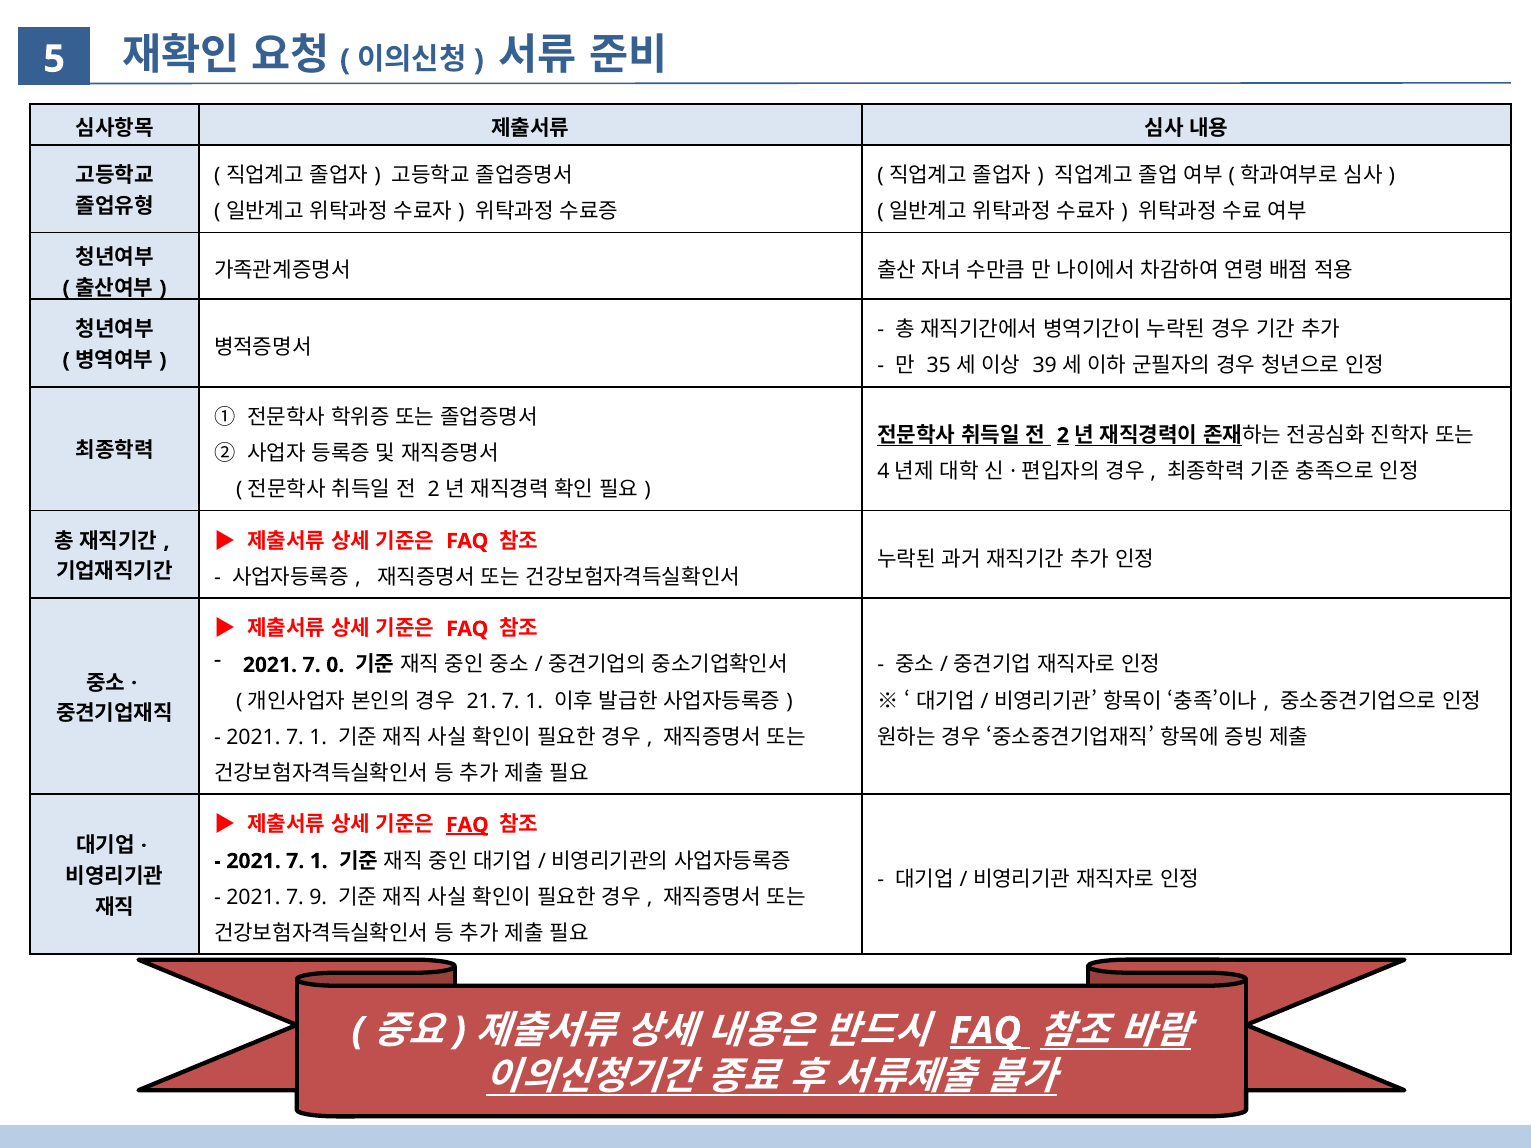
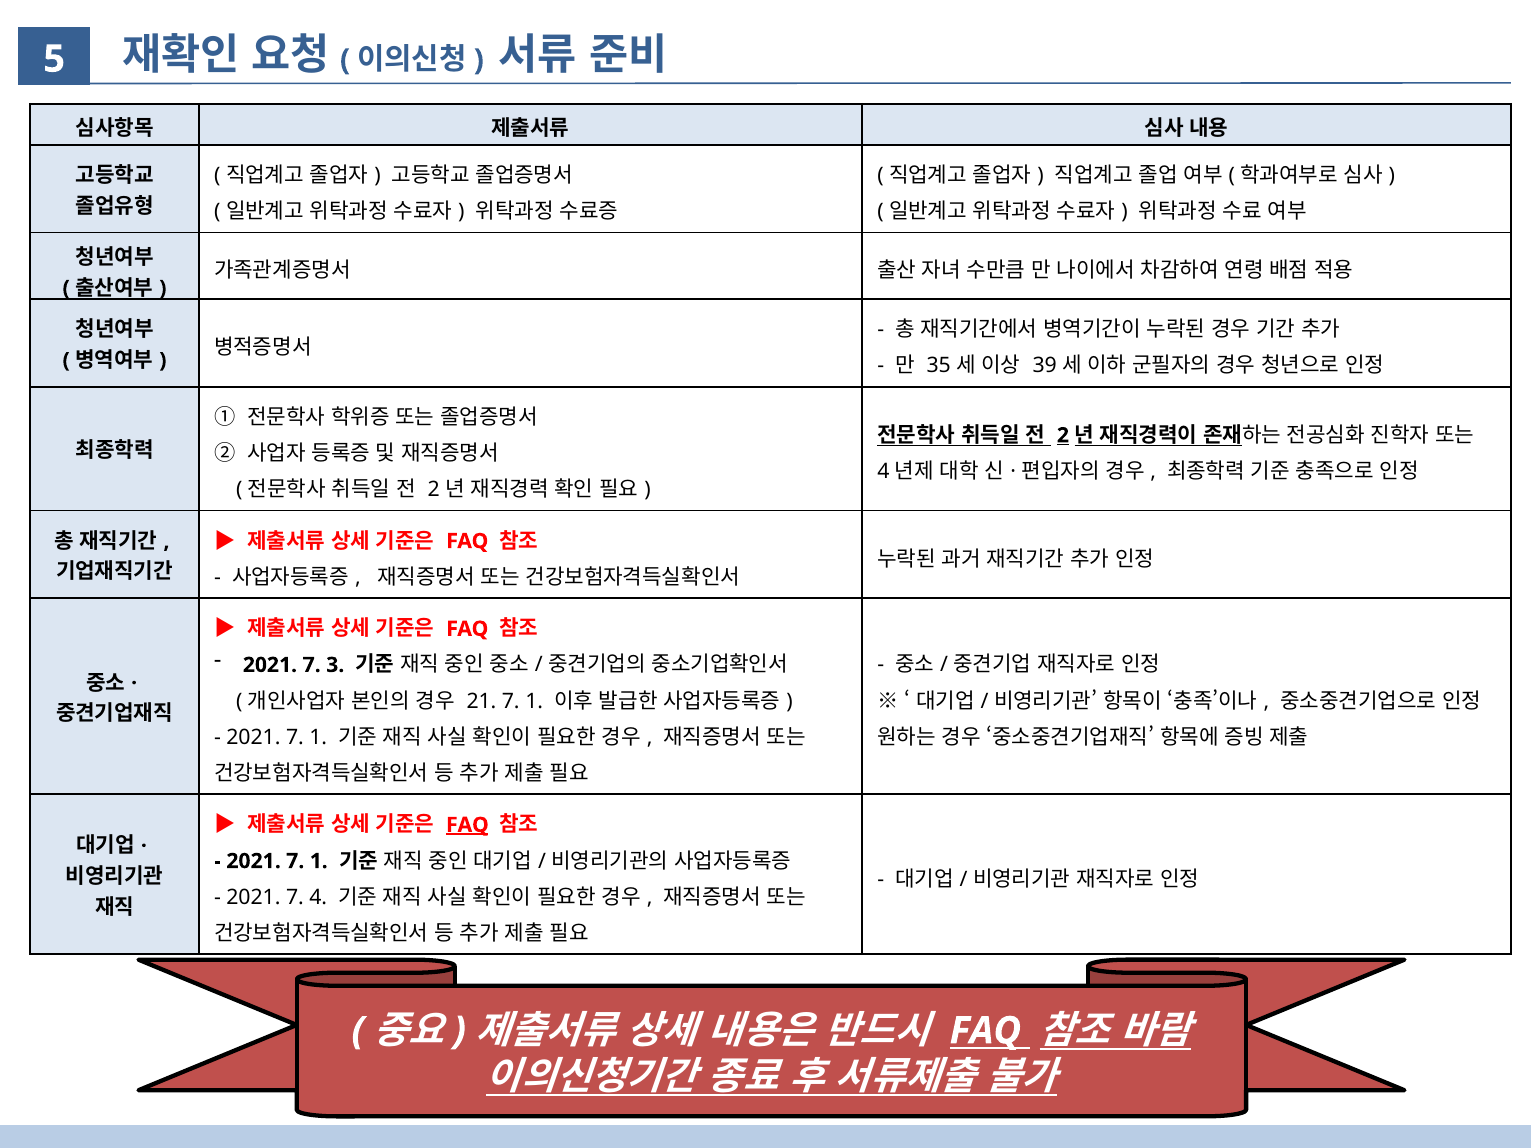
0: 0 -> 3 (335, 665)
7 9: 9 -> 4 (318, 897)
FAQ underline: present -> none (985, 1031)
